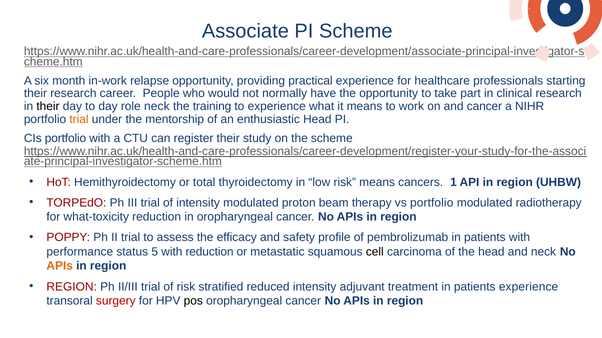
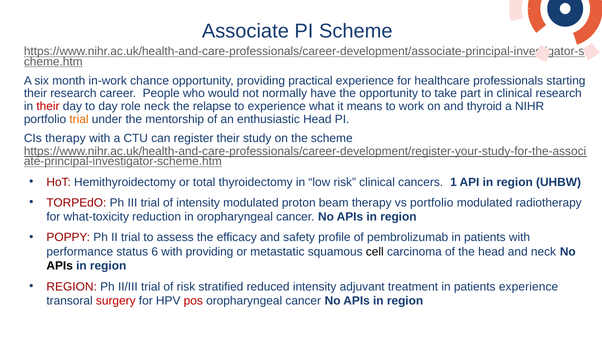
relapse: relapse -> chance (150, 81)
their colour: black -> red (48, 107)
training: training -> relapse (212, 107)
and cancer: cancer -> thyroid (484, 107)
CIs portfolio: portfolio -> therapy (65, 139)
risk means: means -> clinical (377, 183)
5: 5 -> 6 (155, 252)
with reduction: reduction -> providing (209, 252)
APIs colour: orange -> black (60, 267)
pos colour: black -> red (193, 301)
